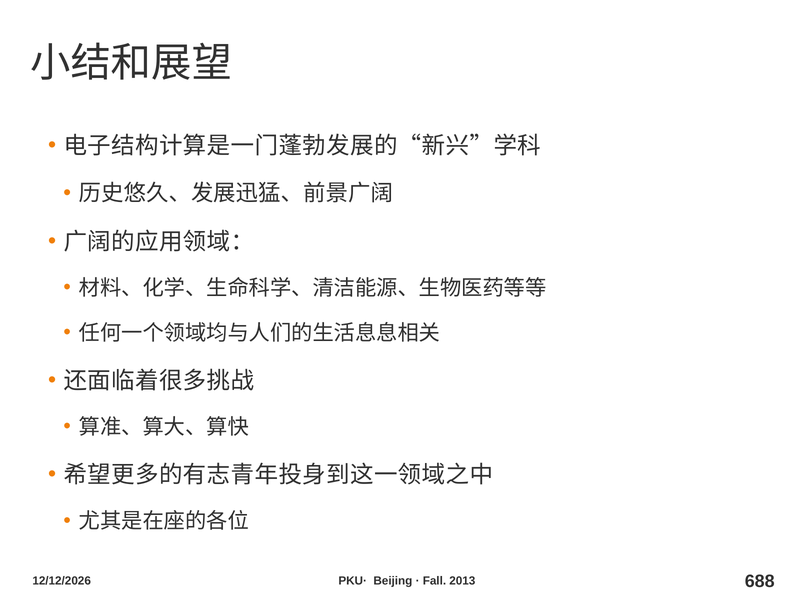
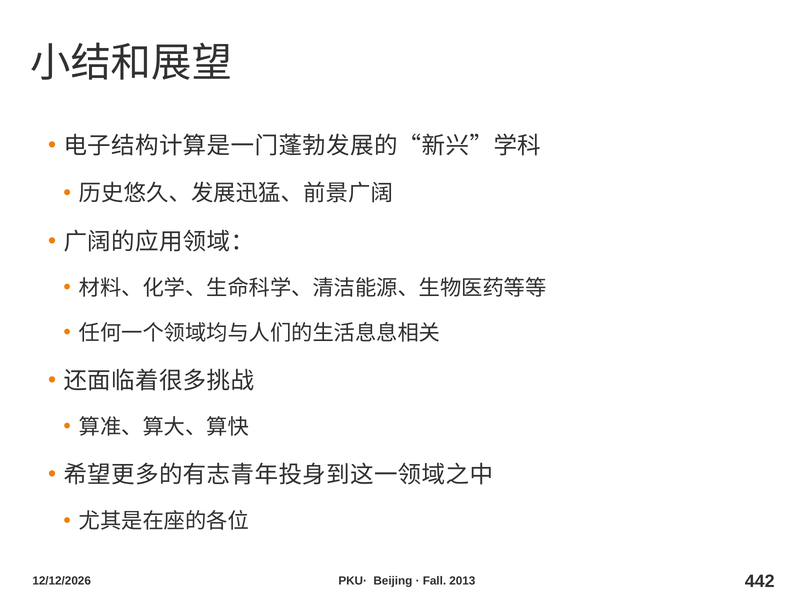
688: 688 -> 442 (760, 582)
